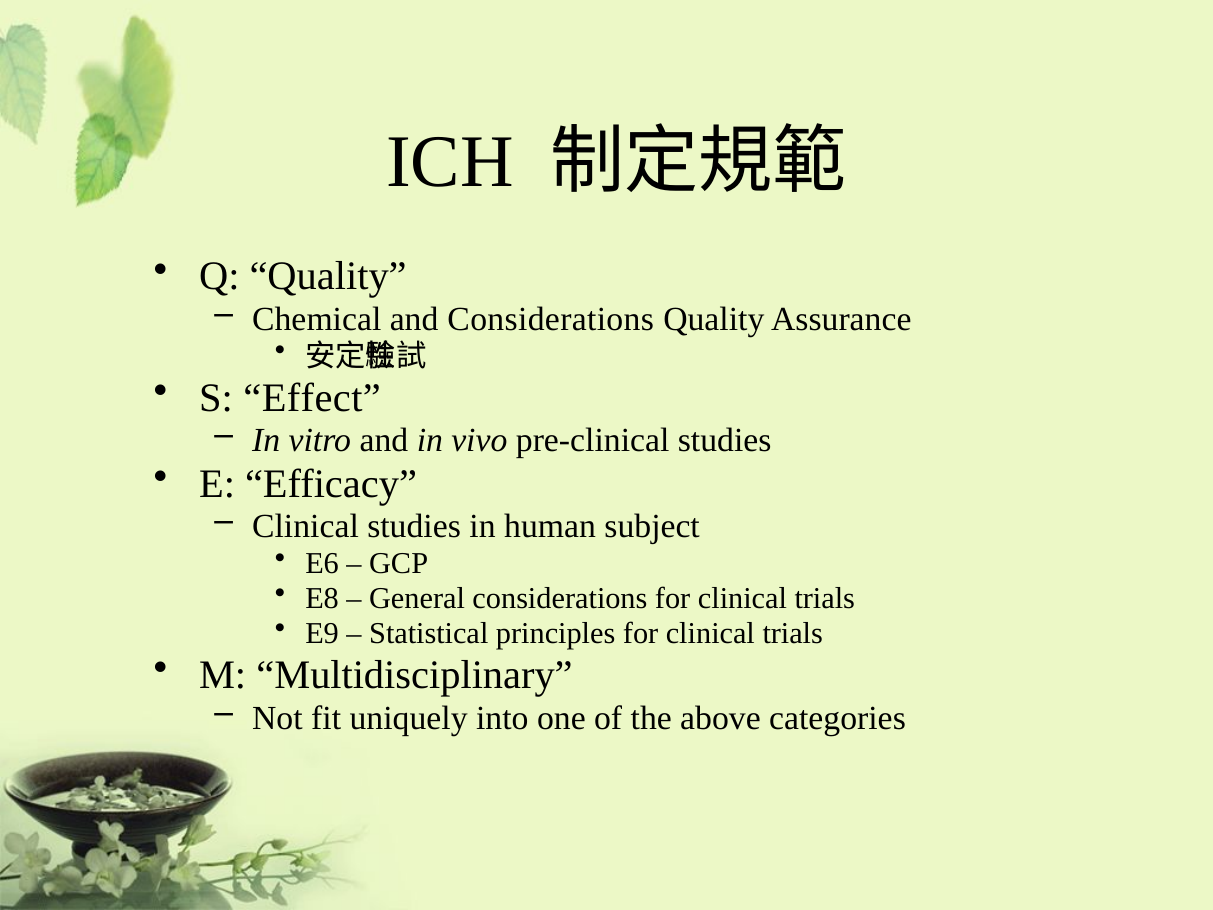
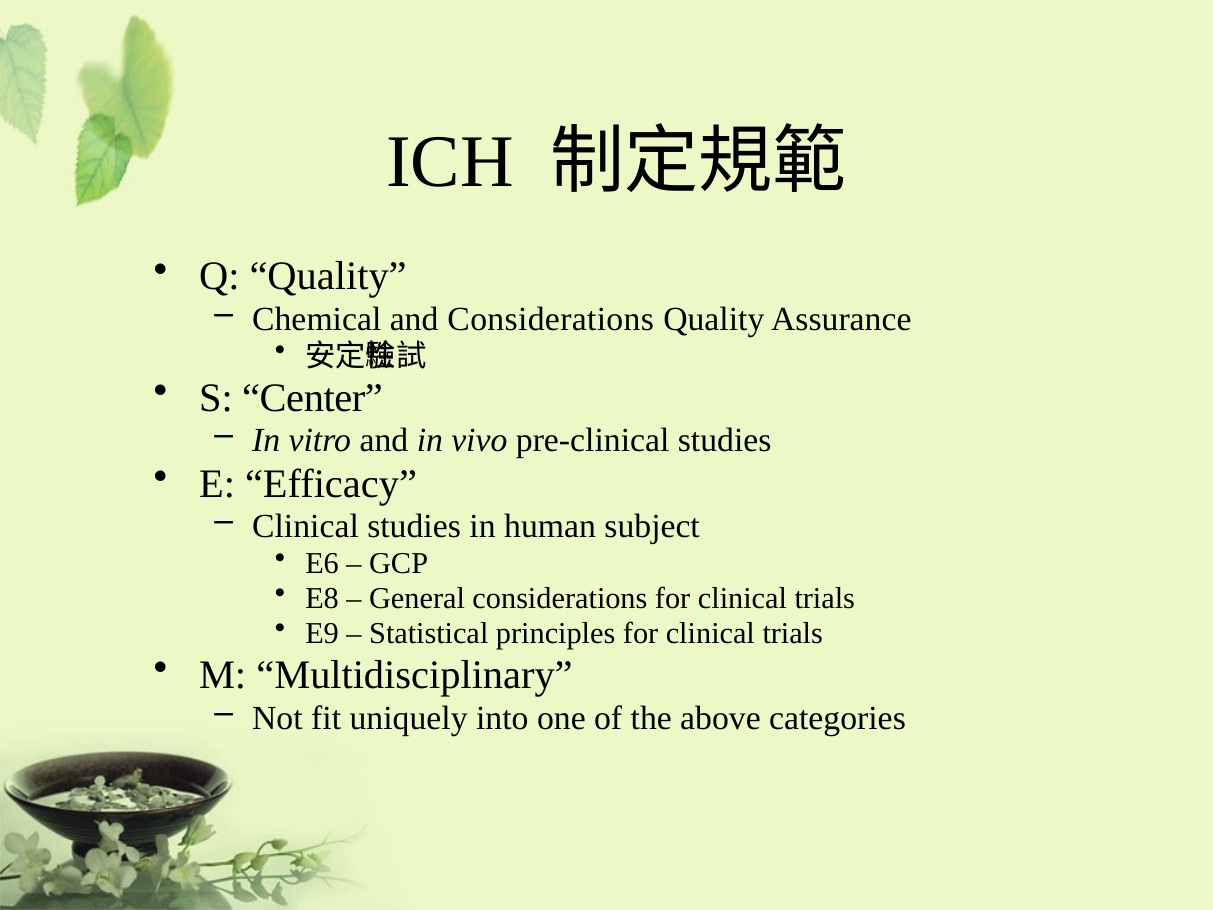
Effect: Effect -> Center (313, 398)
